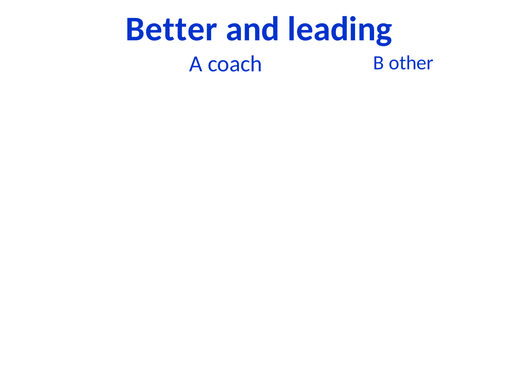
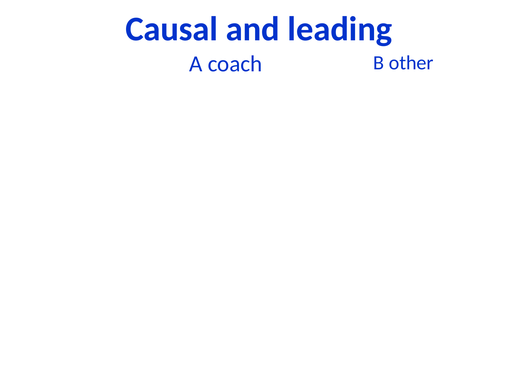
Better: Better -> Causal (172, 29)
